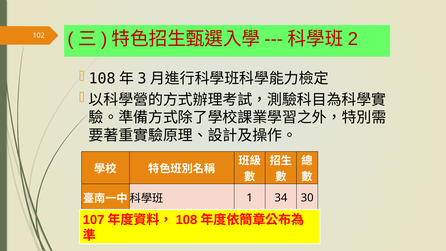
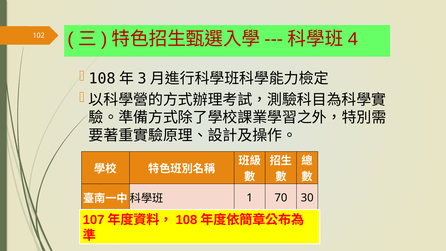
2: 2 -> 4 (353, 39)
34: 34 -> 70 (281, 198)
